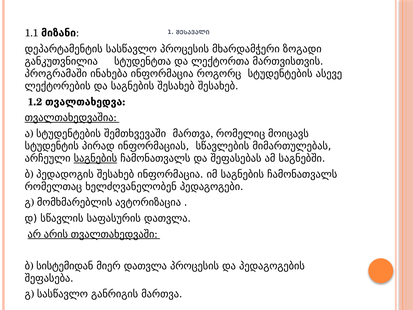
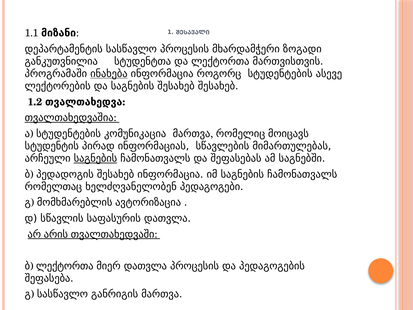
ინახება underline: none -> present (109, 74)
შემთხვევაში: შემთხვევაში -> კომუნიკაცია (135, 134)
ბ სისტემიდან: სისტემიდან -> ლექტორთა (65, 266)
